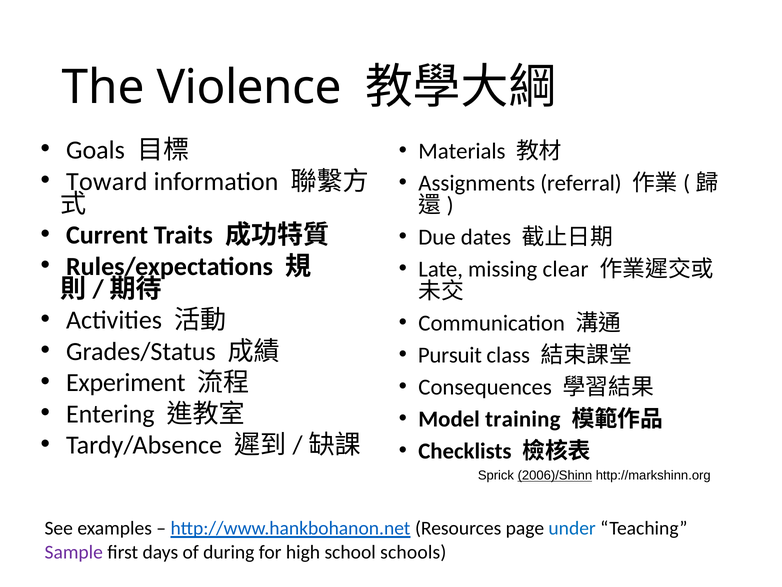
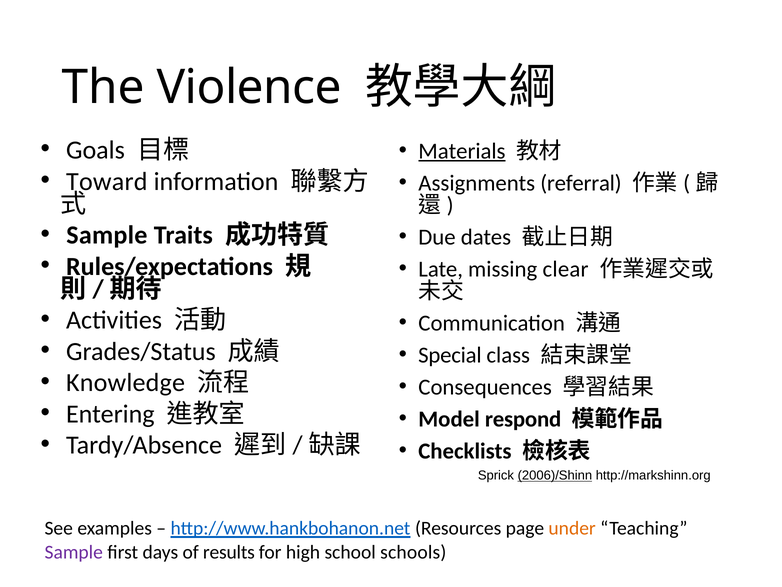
Materials underline: none -> present (462, 151)
Current: Current -> Sample (107, 235)
Pursuit: Pursuit -> Special (450, 355)
Experiment: Experiment -> Knowledge (126, 383)
training: training -> respond (523, 419)
under colour: blue -> orange (572, 528)
during: during -> results (229, 552)
